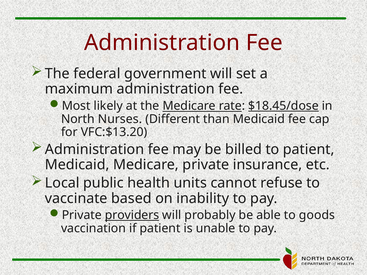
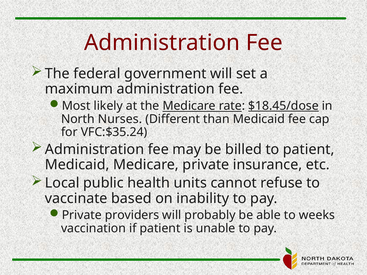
VFC:$13.20: VFC:$13.20 -> VFC:$35.24 (114, 132)
providers underline: present -> none (132, 215)
goods: goods -> weeks (317, 215)
